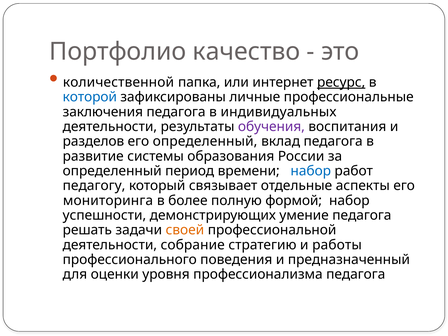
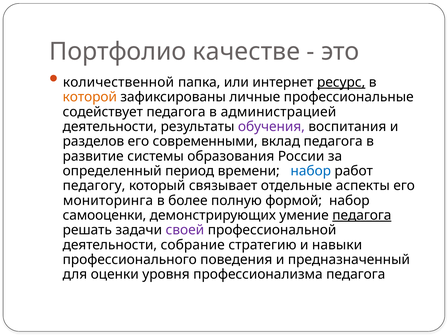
качество: качество -> качестве (246, 52)
которой colour: blue -> orange (90, 97)
заключения: заключения -> содействует (103, 112)
индивидуальных: индивидуальных -> администрацией (278, 112)
его определенный: определенный -> современными (205, 141)
успешности: успешности -> самооценки (104, 215)
педагога underline: none -> present (362, 215)
своей colour: orange -> purple (185, 230)
работы: работы -> навыки (337, 245)
